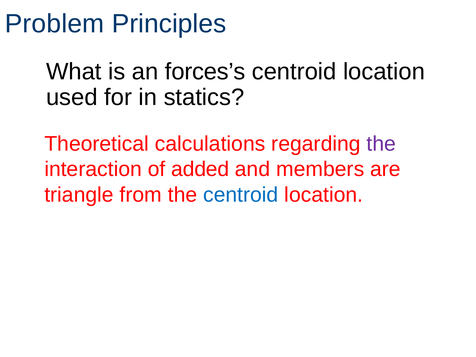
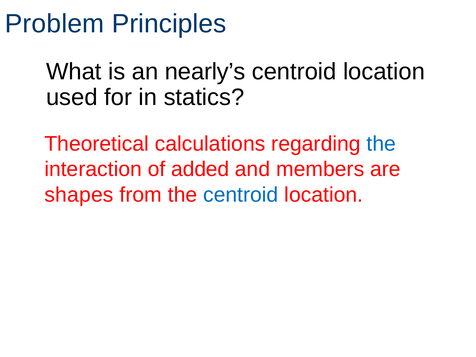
forces’s: forces’s -> nearly’s (205, 72)
the colour: purple -> blue (381, 144)
triangle: triangle -> shapes (79, 195)
